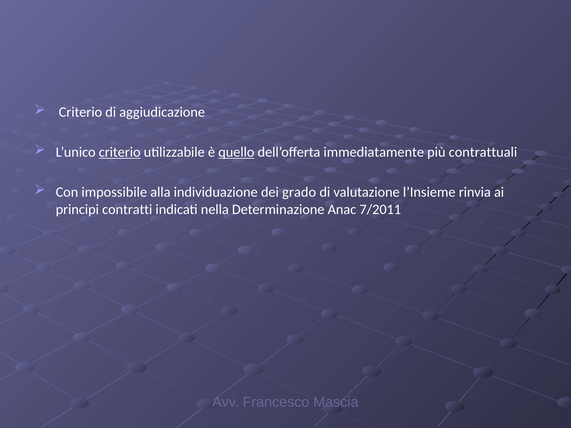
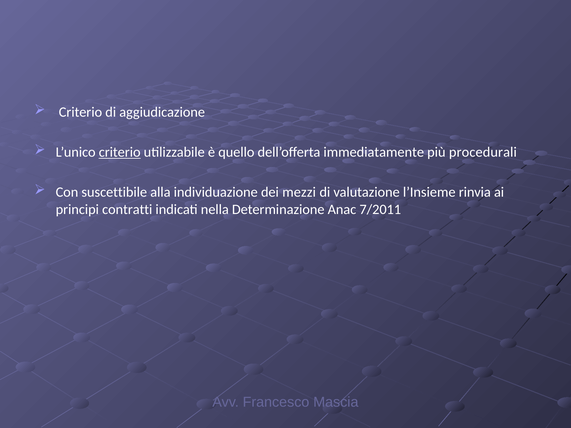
quello underline: present -> none (236, 152)
contrattuali: contrattuali -> procedurali (483, 152)
impossibile: impossibile -> suscettibile (114, 192)
grado: grado -> mezzi (299, 192)
